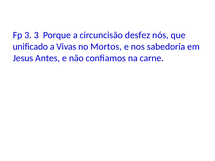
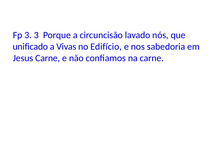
desfez: desfez -> lavado (138, 35)
Mortos: Mortos -> Edifício (106, 47)
Jesus Antes: Antes -> Carne (48, 58)
